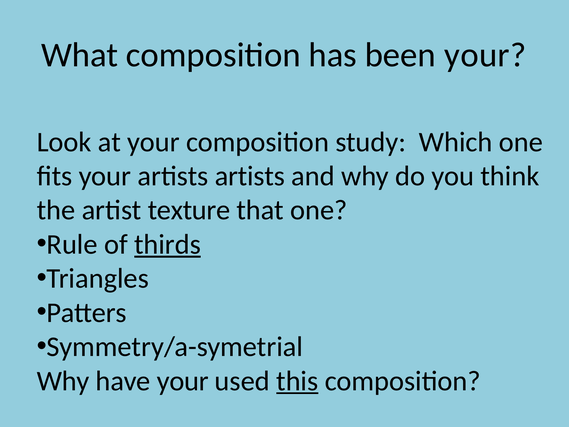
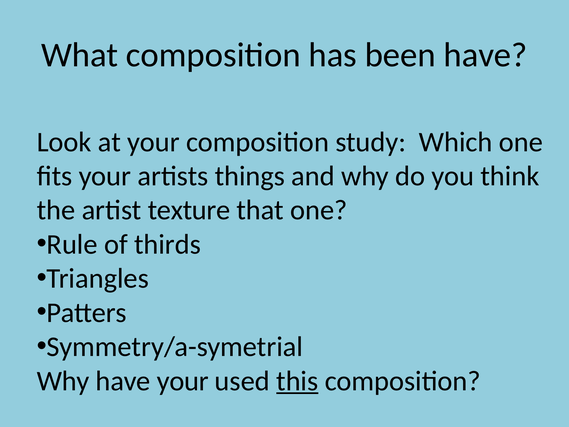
been your: your -> have (485, 55)
artists artists: artists -> things (250, 176)
thirds underline: present -> none (168, 244)
